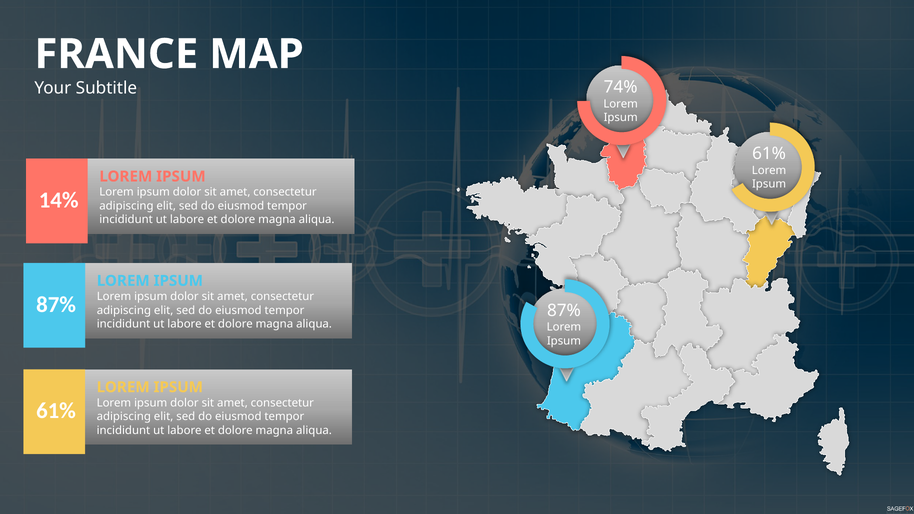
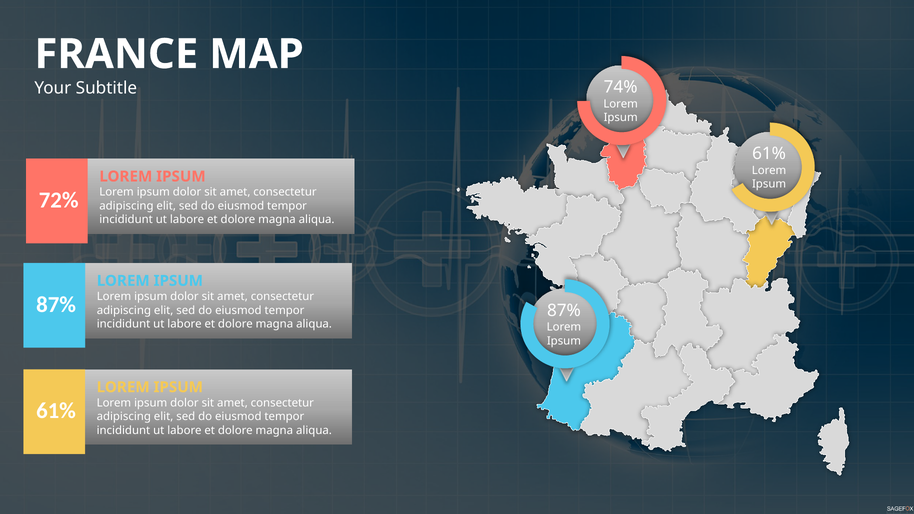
14%: 14% -> 72% (59, 200)
